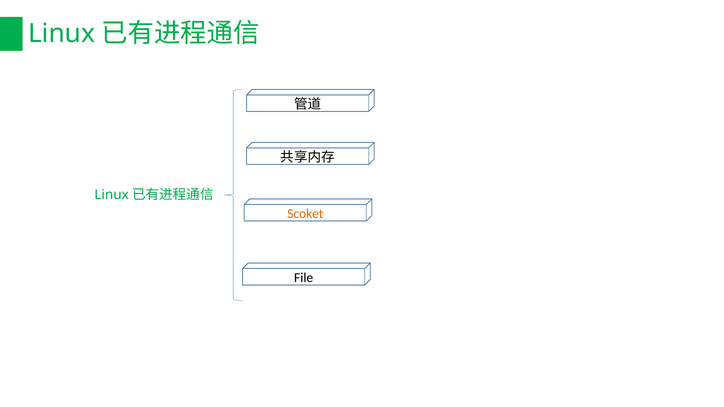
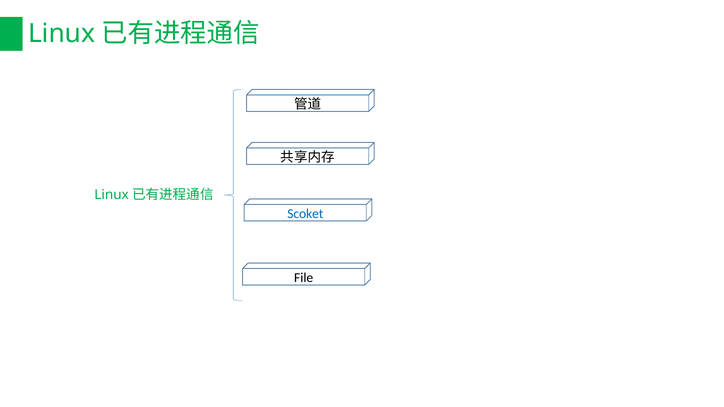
Scoket colour: orange -> blue (305, 214)
